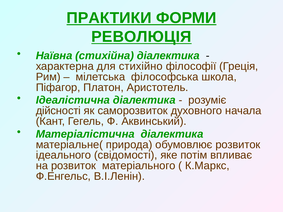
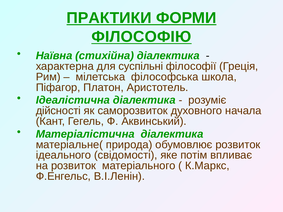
РЕВОЛЮЦІЯ: РЕВОЛЮЦІЯ -> ФІЛОСОФІЮ (141, 37)
стихійно: стихійно -> суспільні (141, 66)
